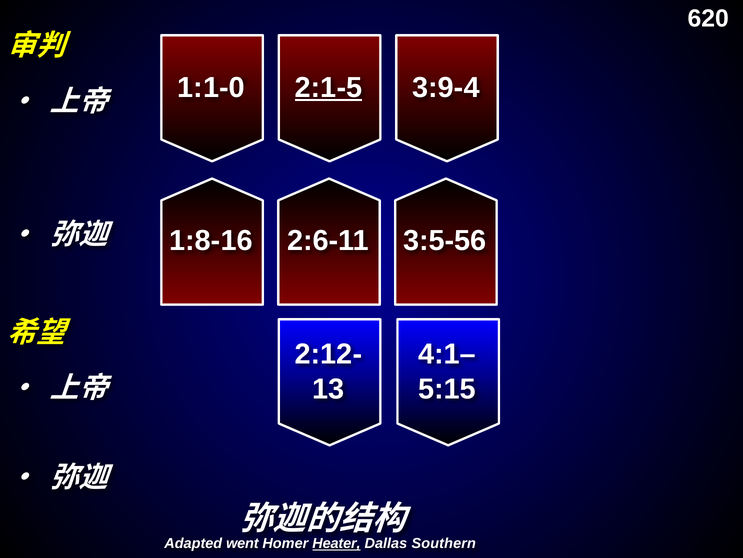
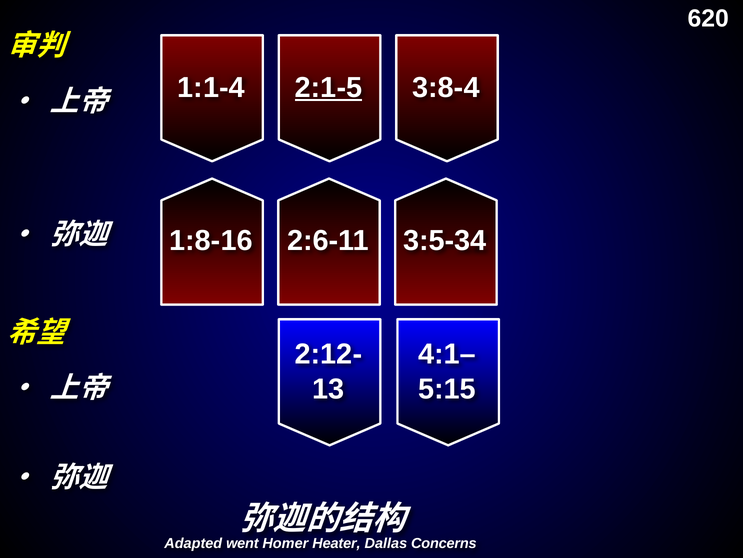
1:1-0: 1:1-0 -> 1:1-4 (211, 87)
3:9-4: 3:9-4 -> 3:8-4 (446, 87)
3:5-56: 3:5-56 -> 3:5-34 (445, 241)
Heater underline: present -> none (336, 543)
Southern: Southern -> Concerns (444, 543)
